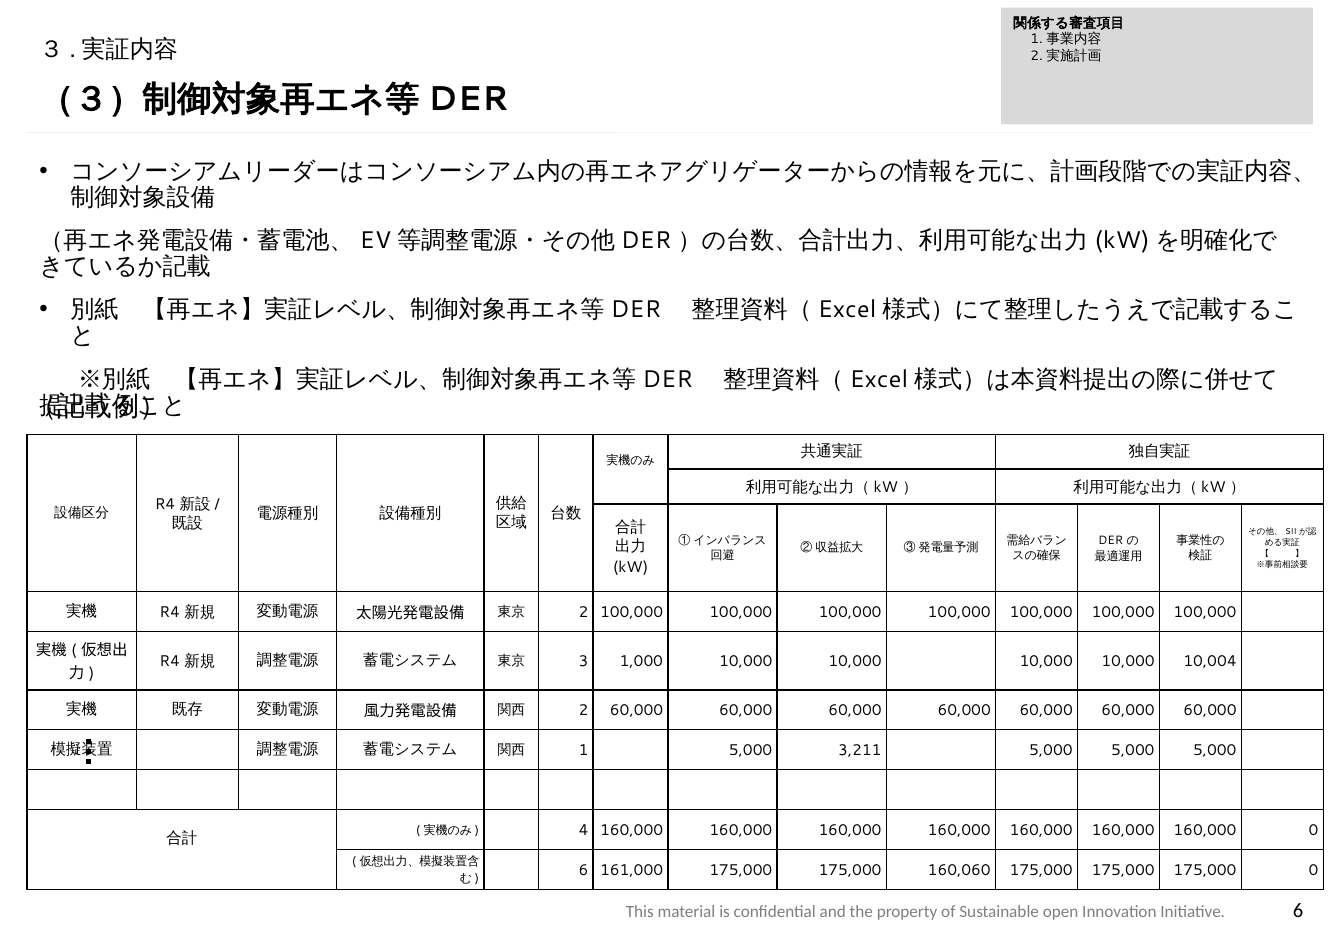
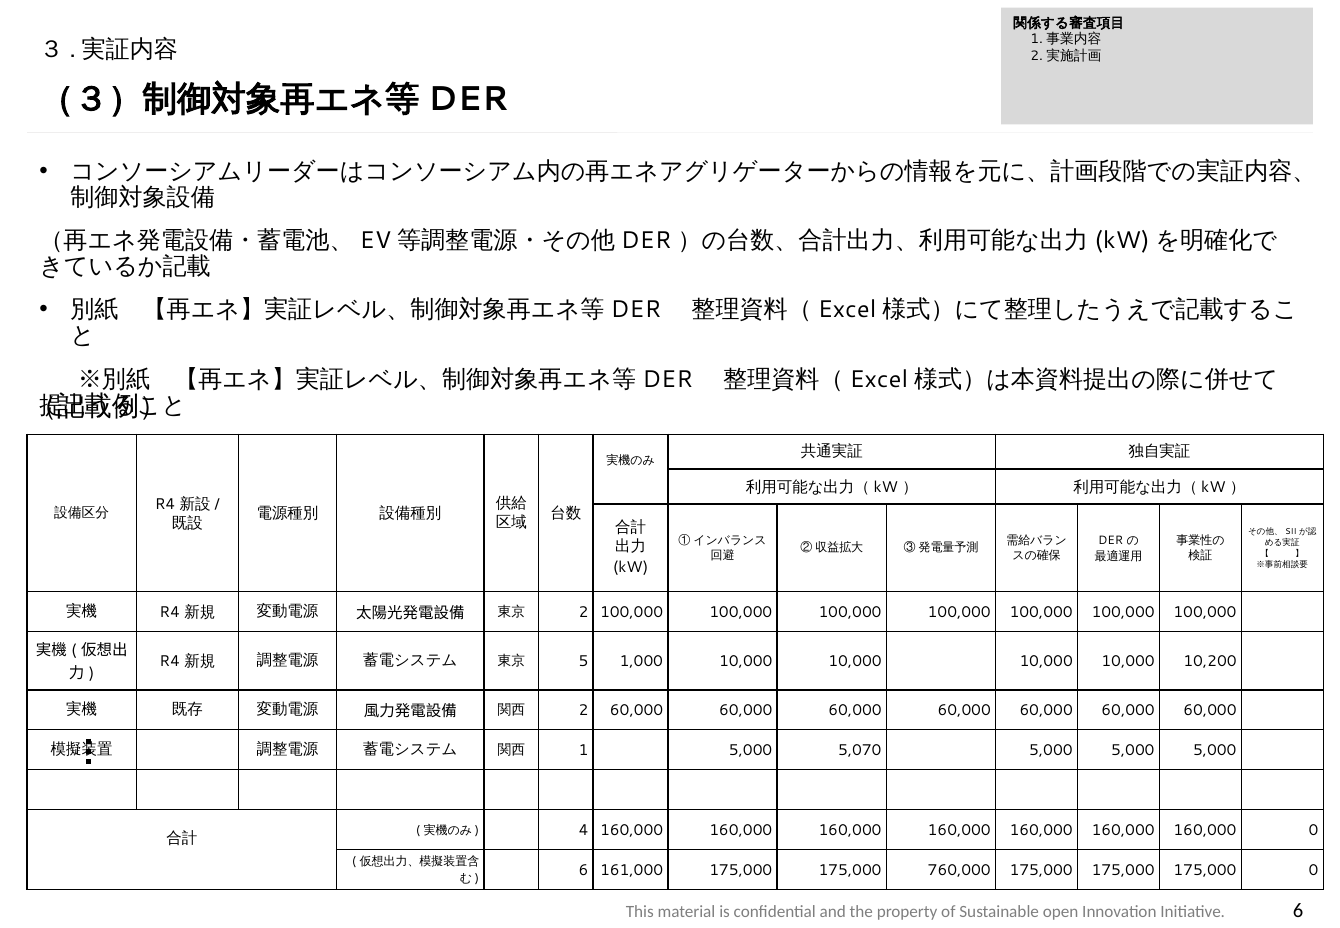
3: 3 -> 5 (584, 661)
10,004: 10,004 -> 10,200 (1210, 661)
3,211: 3,211 -> 5,070 (860, 750)
160,060: 160,060 -> 760,000 (959, 870)
